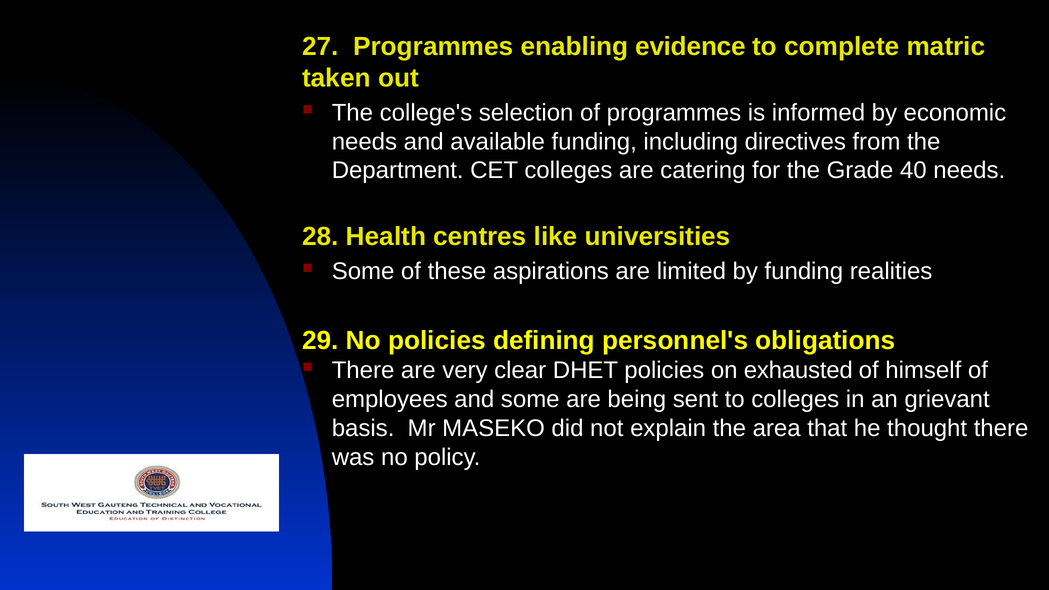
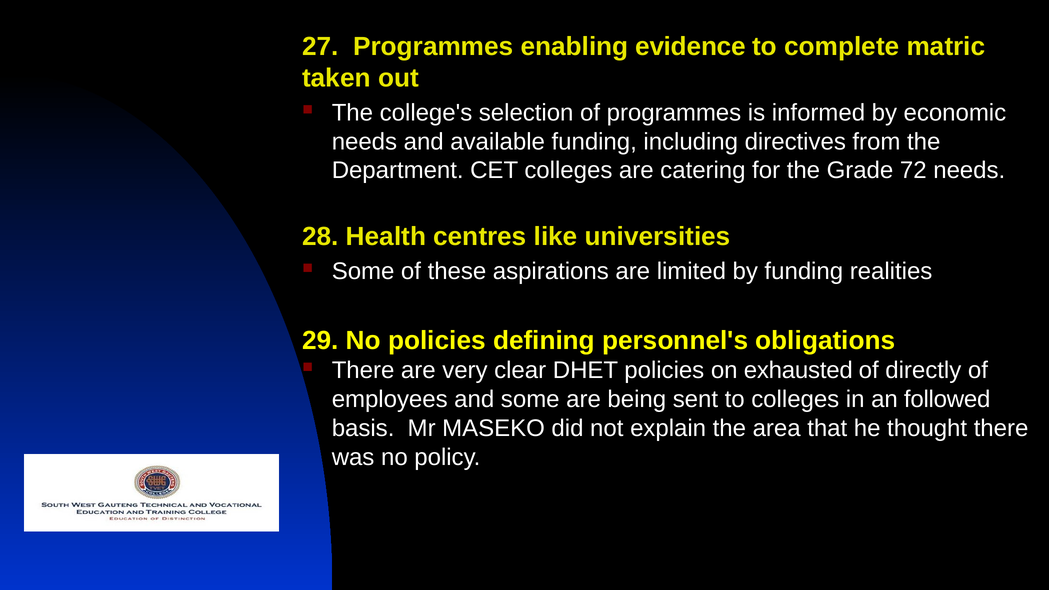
40: 40 -> 72 (913, 170)
himself: himself -> directly (923, 371)
grievant: grievant -> followed (947, 399)
